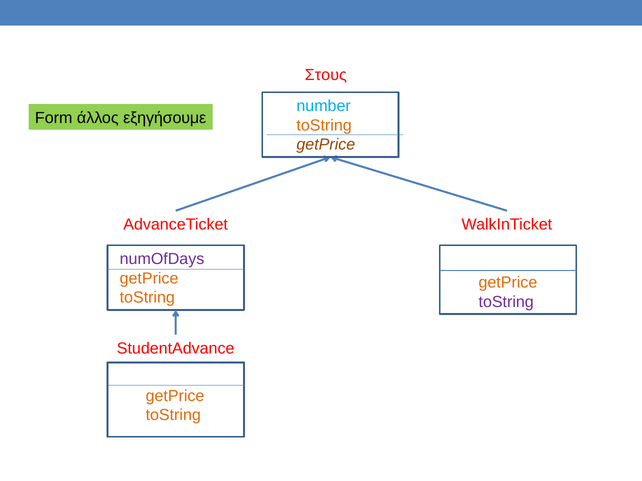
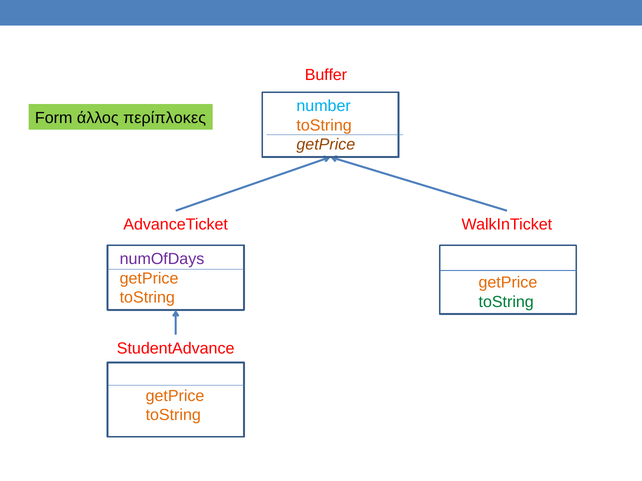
Στους: Στους -> Buffer (326, 75)
εξηγήσουμε: εξηγήσουμε -> περίπλοκες (165, 118)
toString colour: purple -> green (506, 302)
